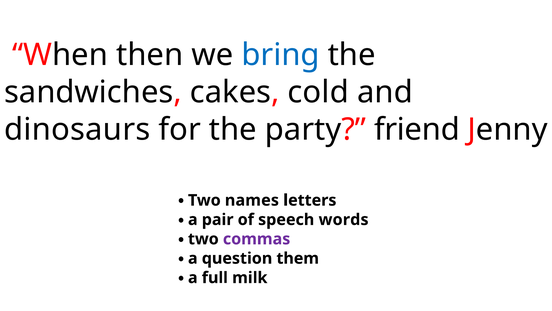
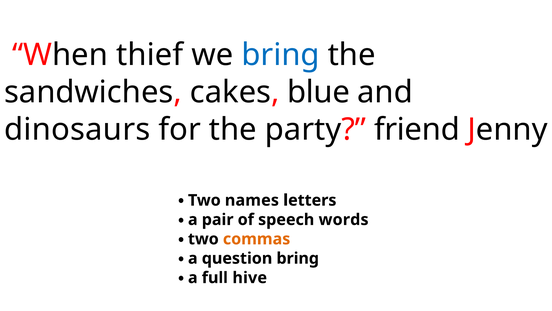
then: then -> thief (150, 55)
cold: cold -> blue (318, 92)
commas colour: purple -> orange (257, 239)
question them: them -> bring (298, 258)
milk: milk -> hive (250, 277)
